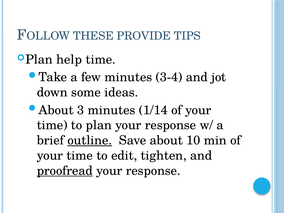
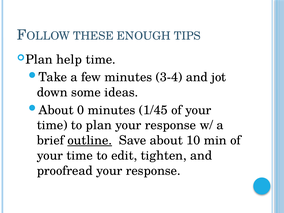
PROVIDE: PROVIDE -> ENOUGH (144, 36)
3: 3 -> 0 (81, 110)
1/14: 1/14 -> 1/45 (153, 110)
proofread underline: present -> none (65, 171)
